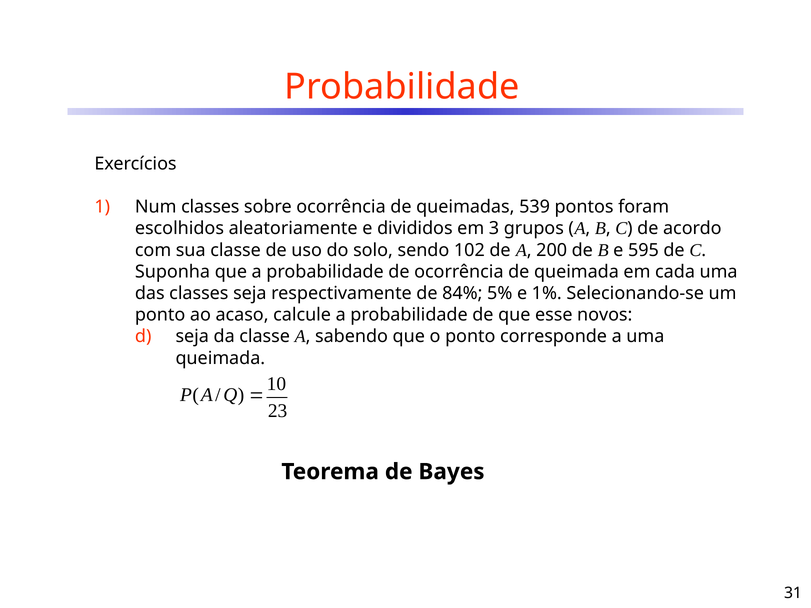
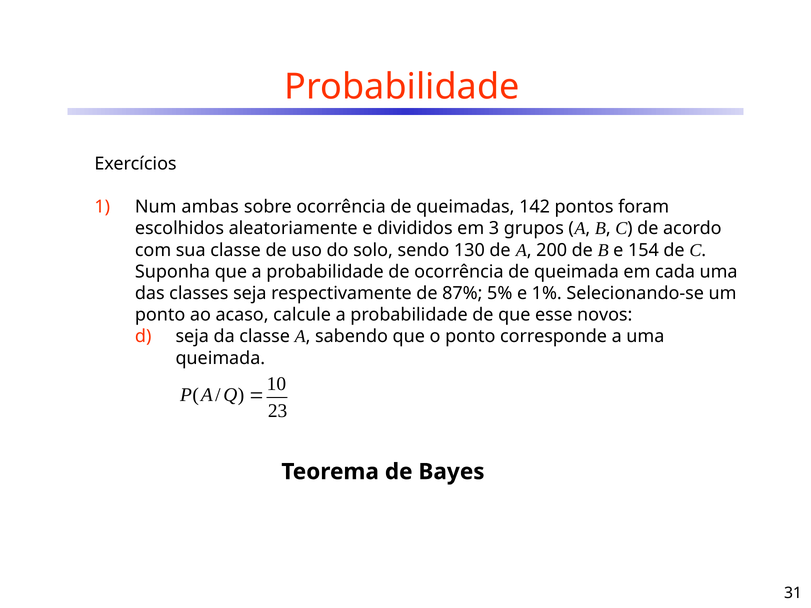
Num classes: classes -> ambas (210, 207)
539: 539 -> 142 (535, 207)
102: 102 -> 130 (469, 250)
595: 595 -> 154 (643, 250)
84%: 84% -> 87% (462, 293)
